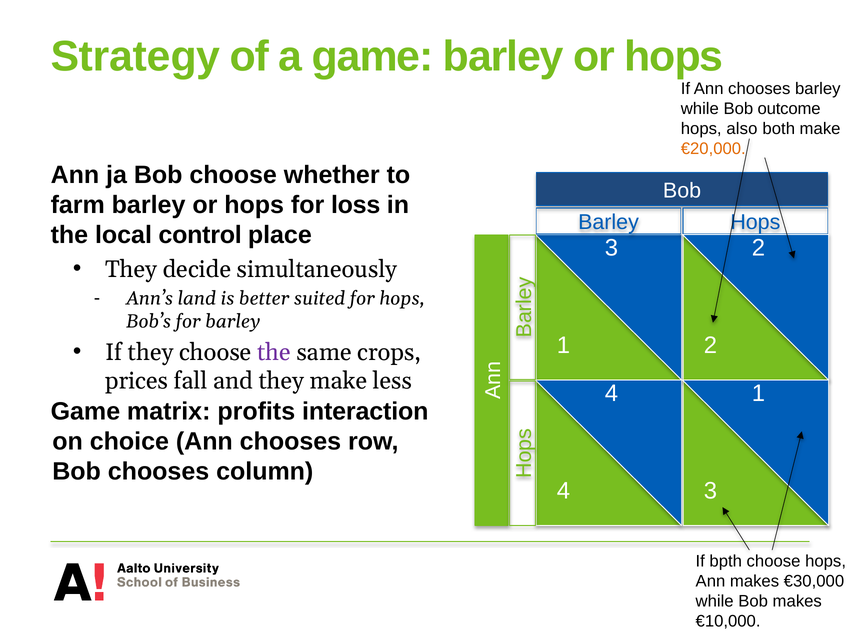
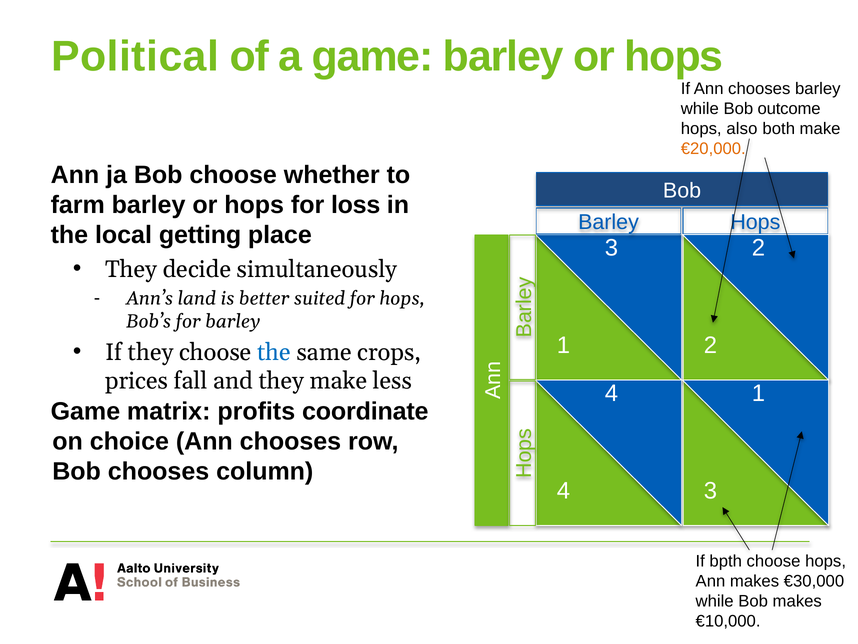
Strategy: Strategy -> Political (135, 57)
control: control -> getting (200, 235)
the colour: purple -> blue (274, 352)
interaction: interaction -> coordinate (365, 411)
